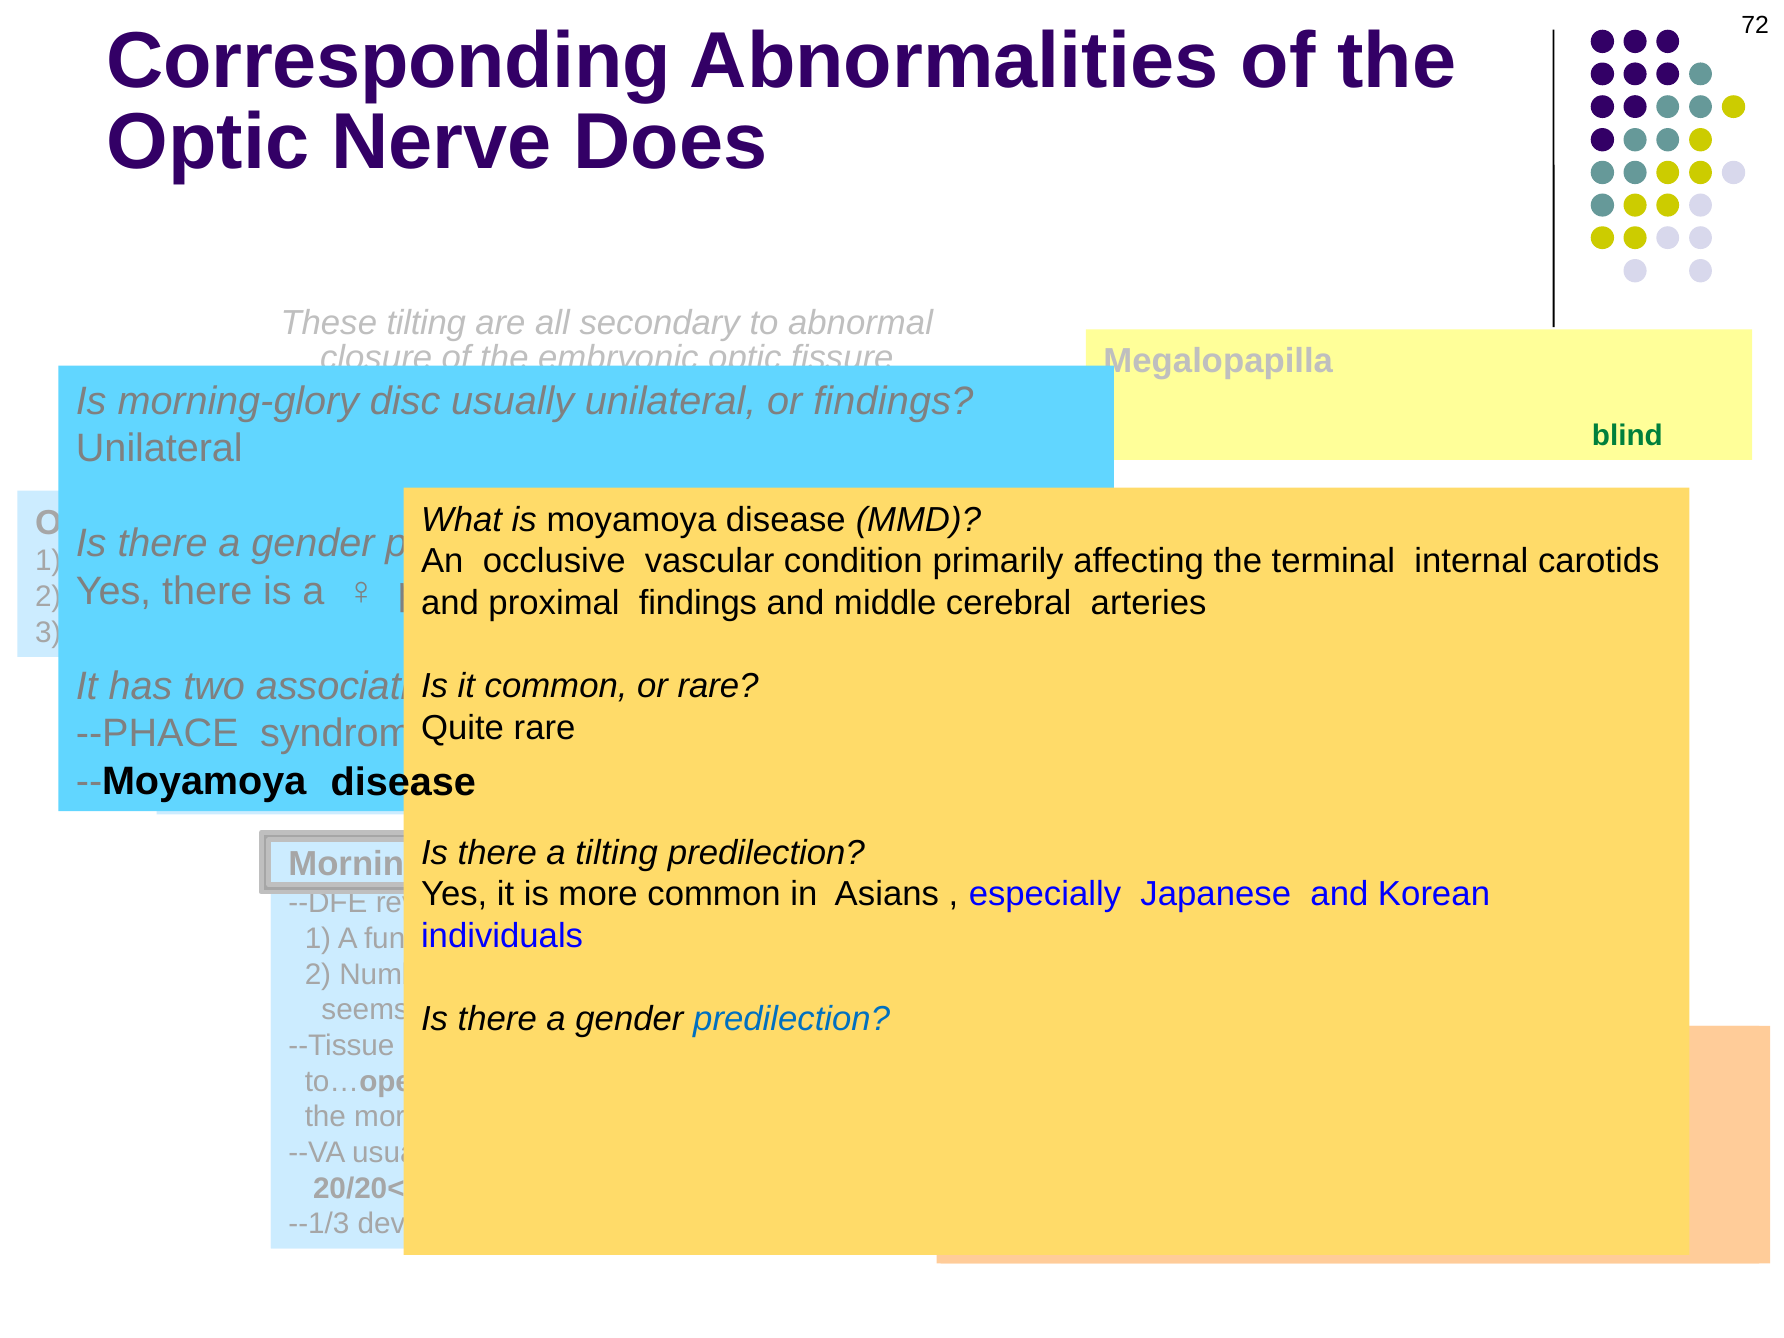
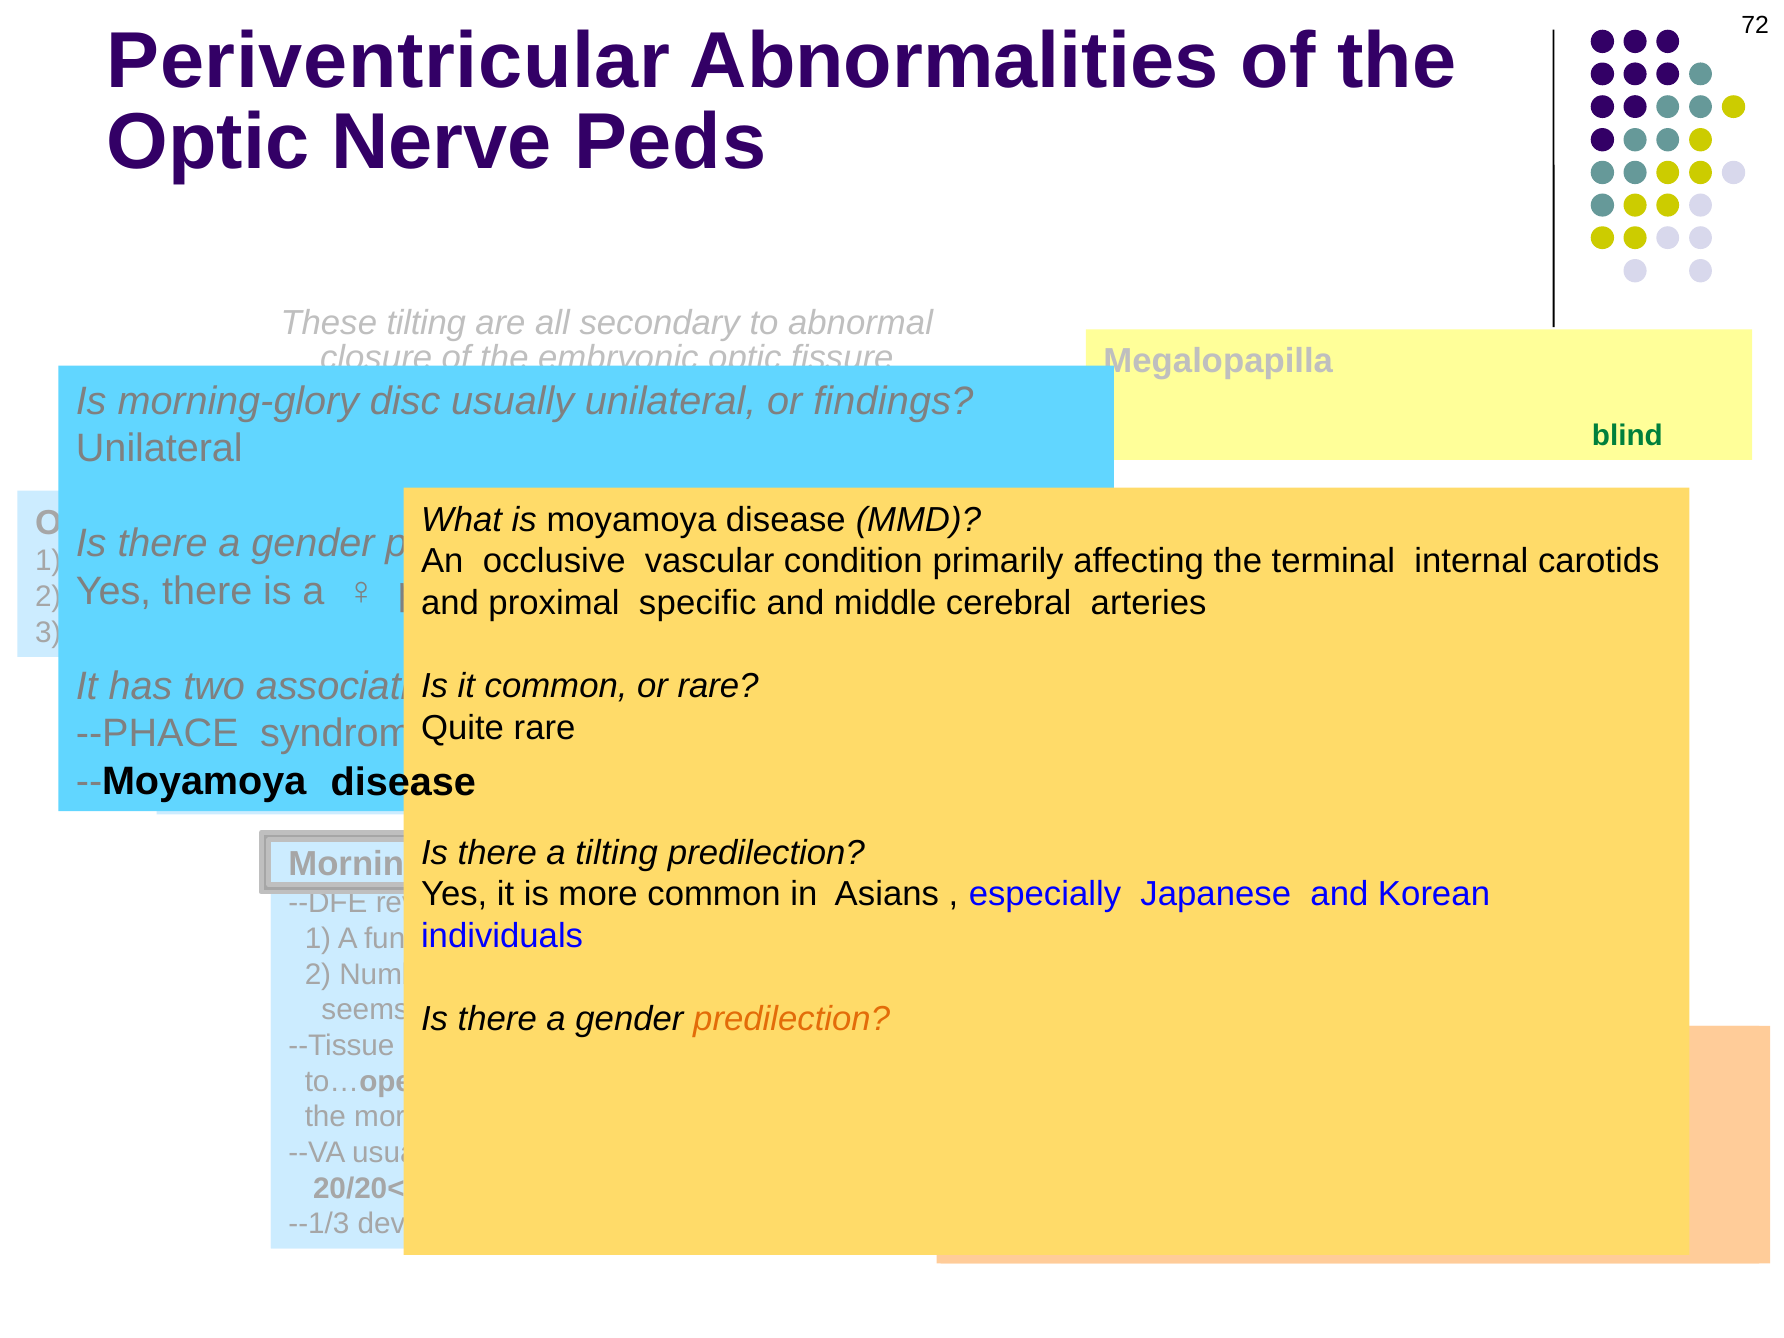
Corresponding: Corresponding -> Periventricular (388, 61)
Does: Does -> Peds (670, 142)
findings: findings -> specific (698, 603)
predilection colour: blue -> orange (792, 1019)
